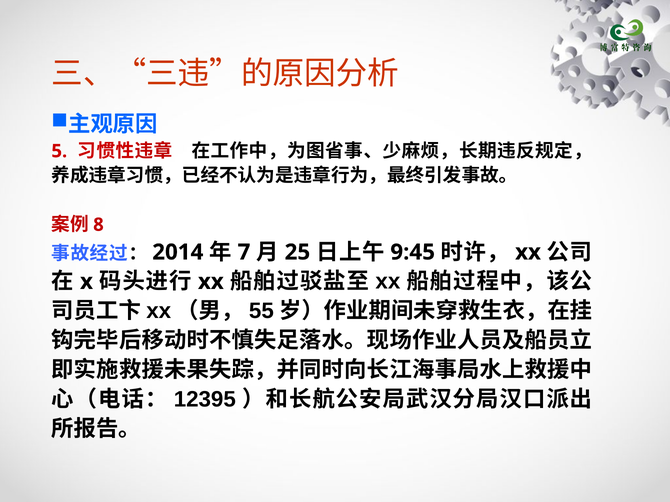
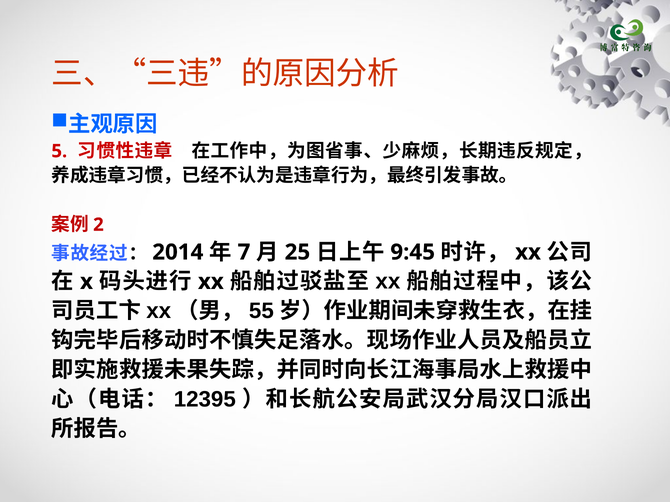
8: 8 -> 2 (98, 225)
